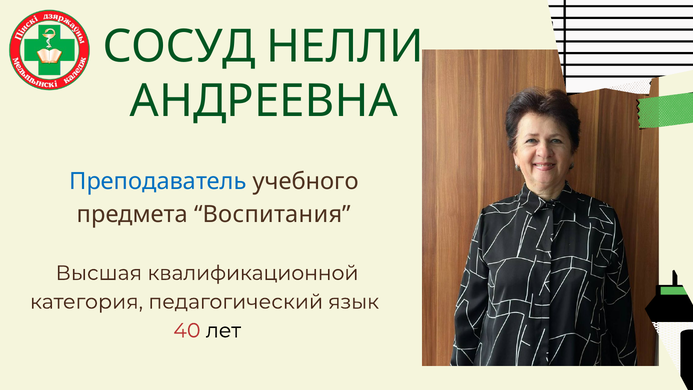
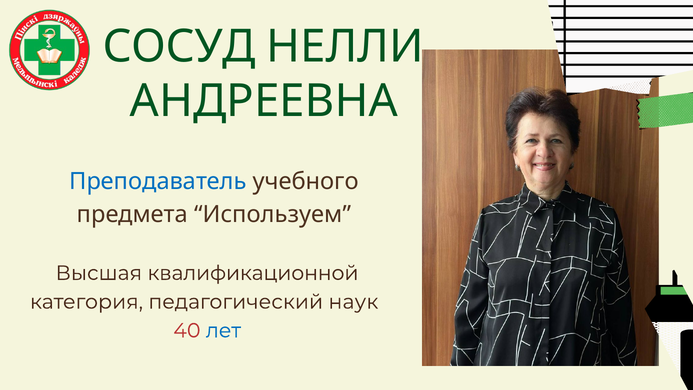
Воспитания: Воспитания -> Используем (273, 214)
язык: язык -> наук (353, 302)
лет colour: black -> blue (223, 330)
